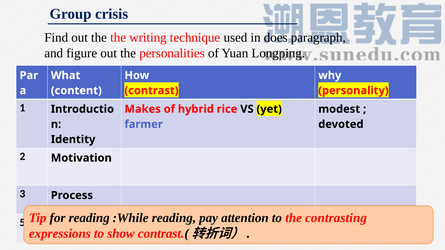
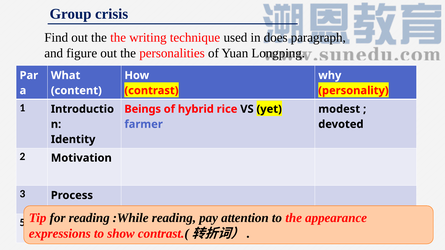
Makes: Makes -> Beings (143, 109)
contrasting: contrasting -> appearance (336, 218)
